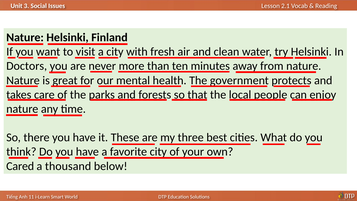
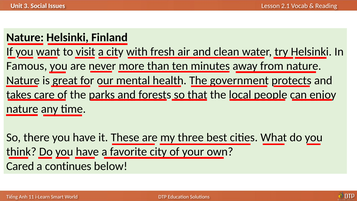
Doctors: Doctors -> Famous (27, 66)
thousand: thousand -> continues (68, 166)
